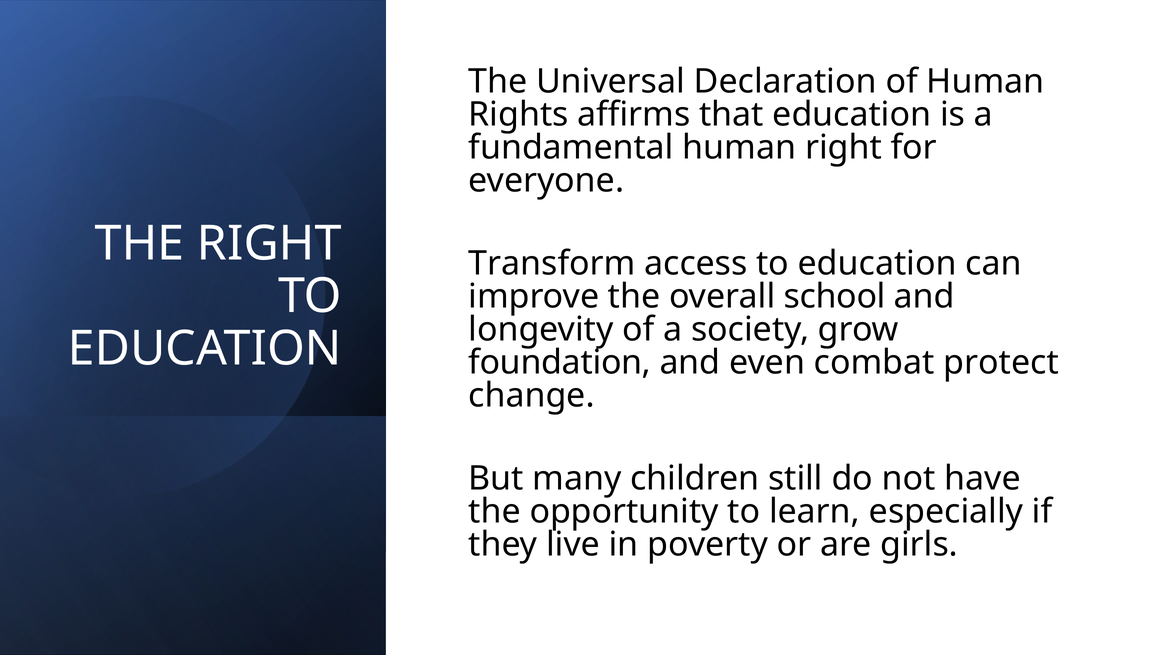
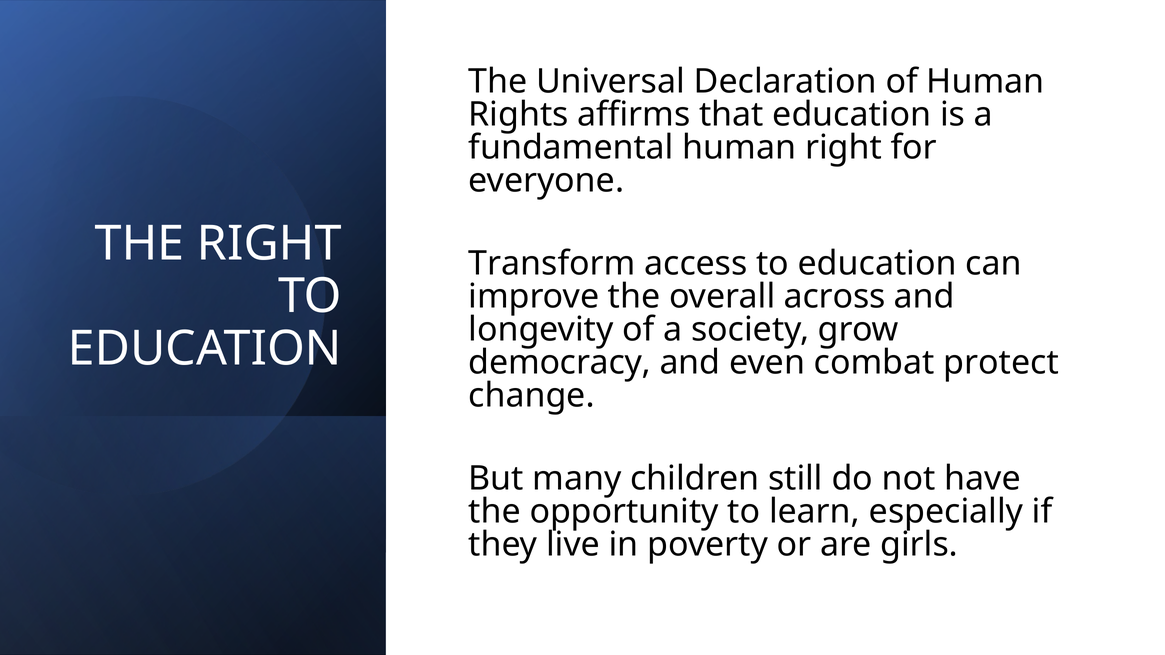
school: school -> across (835, 297)
foundation: foundation -> democracy (560, 363)
